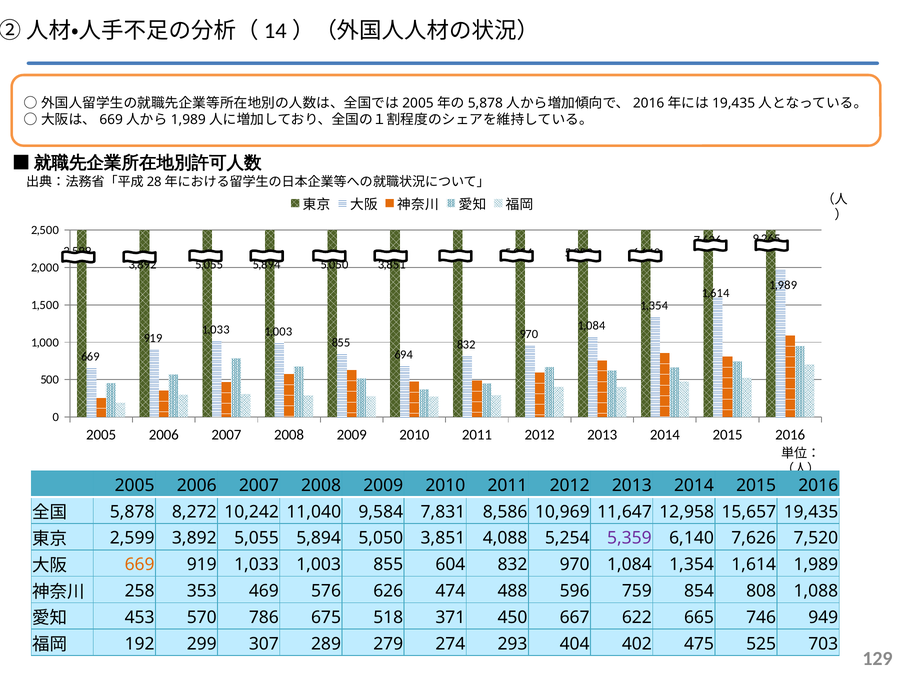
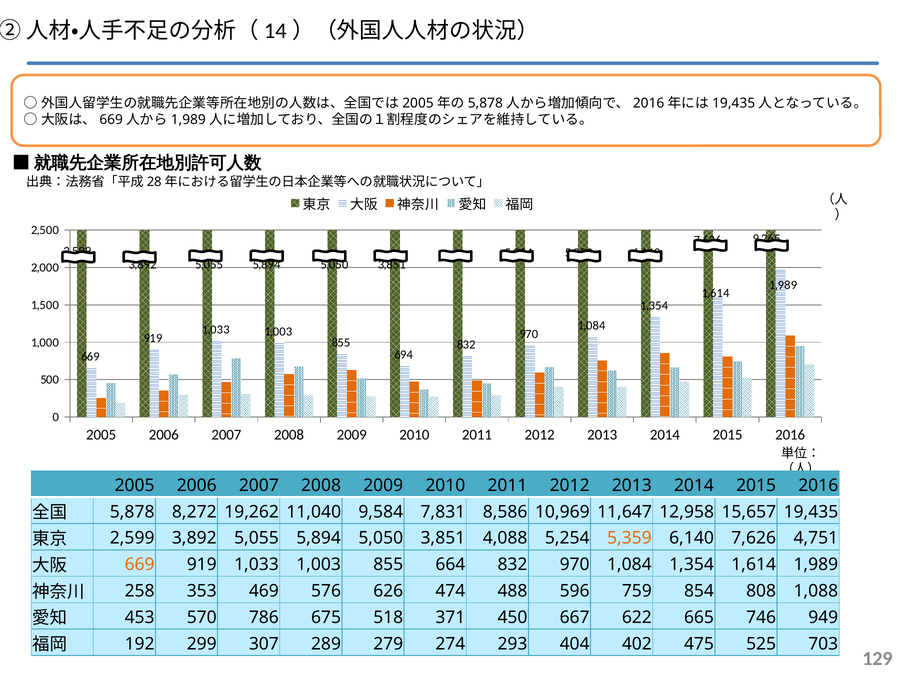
10,242: 10,242 -> 19,262 (252, 512)
5,359 colour: purple -> orange (629, 539)
7,520: 7,520 -> 4,751 (816, 539)
604: 604 -> 664 (450, 565)
